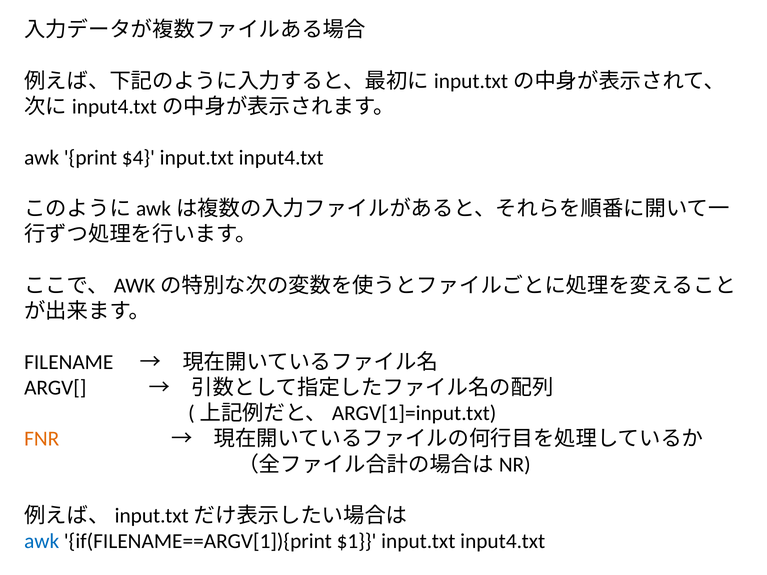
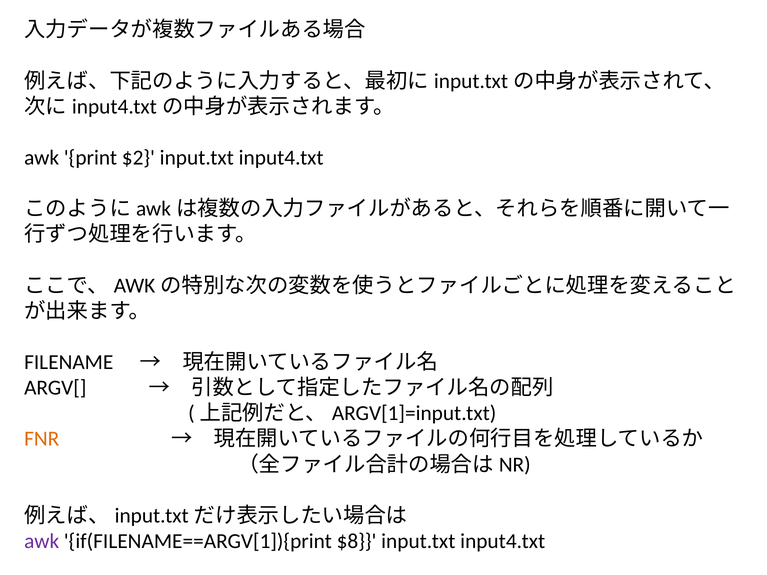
$4: $4 -> $2 (138, 158)
awk colour: blue -> purple (42, 541)
$1: $1 -> $8 (357, 541)
